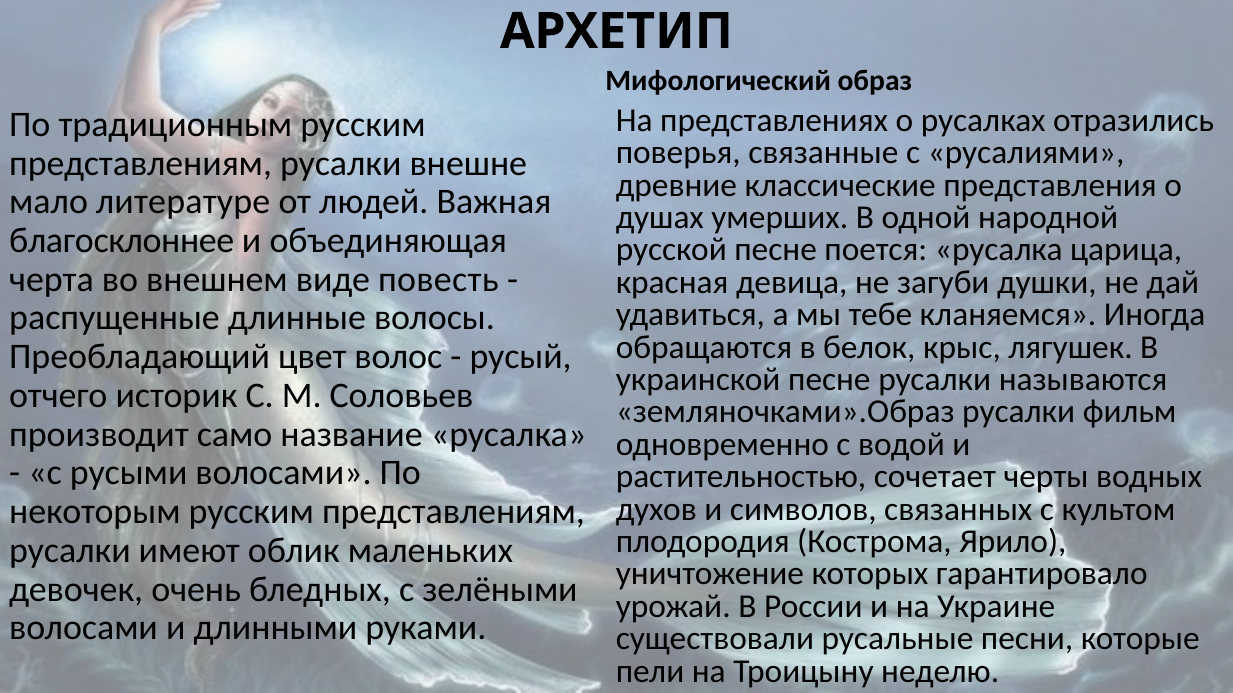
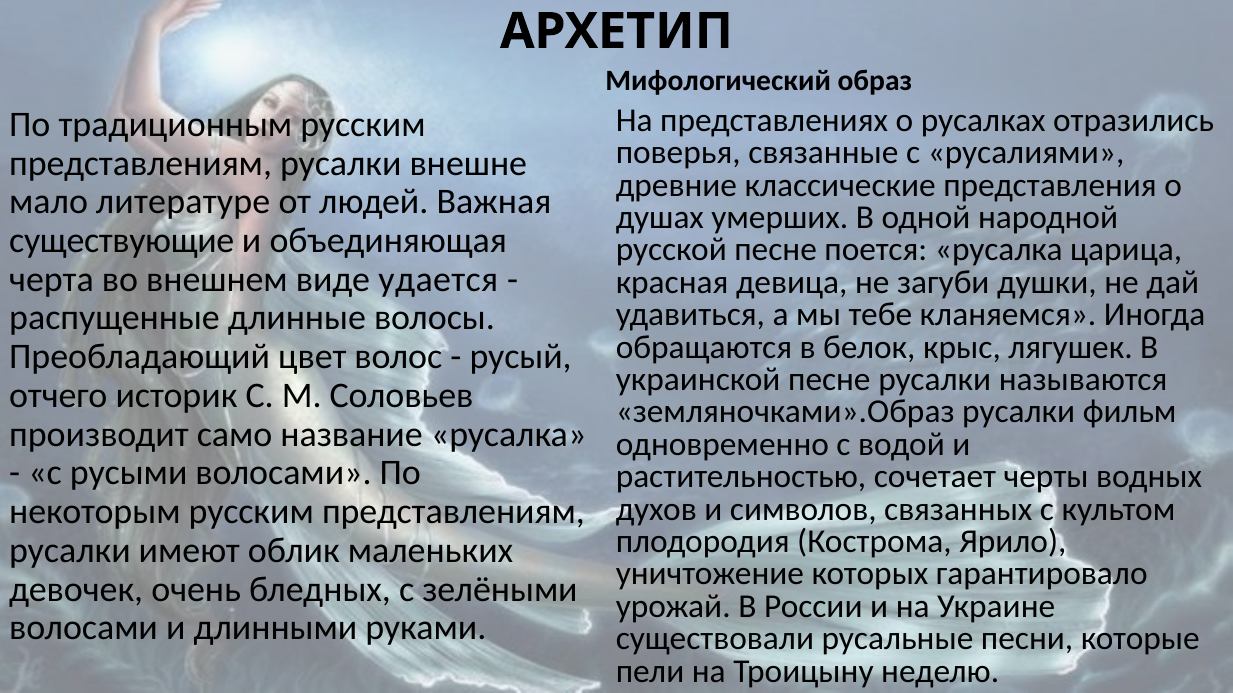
благосклоннее: благосклоннее -> существующие (122, 241)
повесть: повесть -> удается (438, 280)
